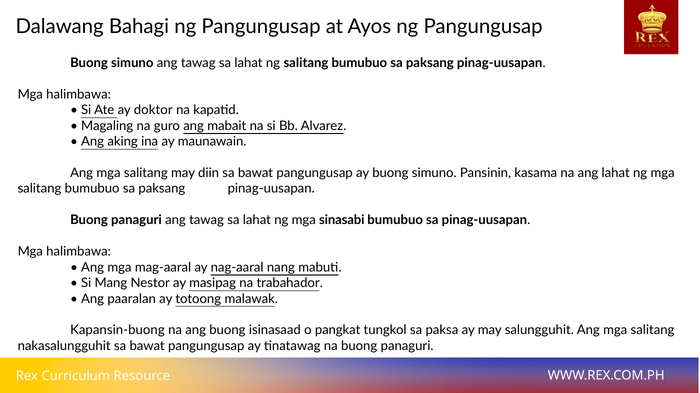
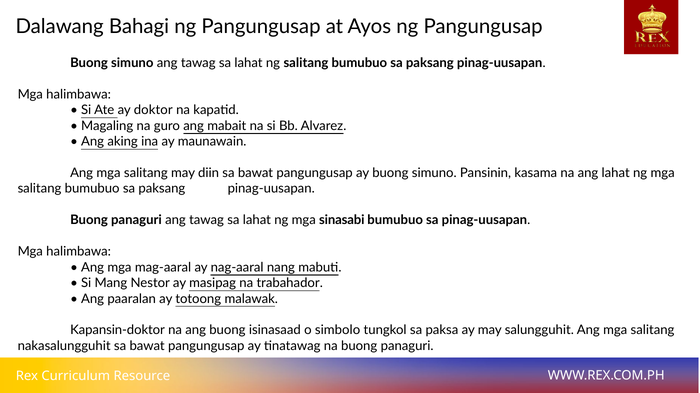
Kapansin-buong: Kapansin-buong -> Kapansin-doktor (117, 331)
pangkat: pangkat -> simbolo (338, 331)
